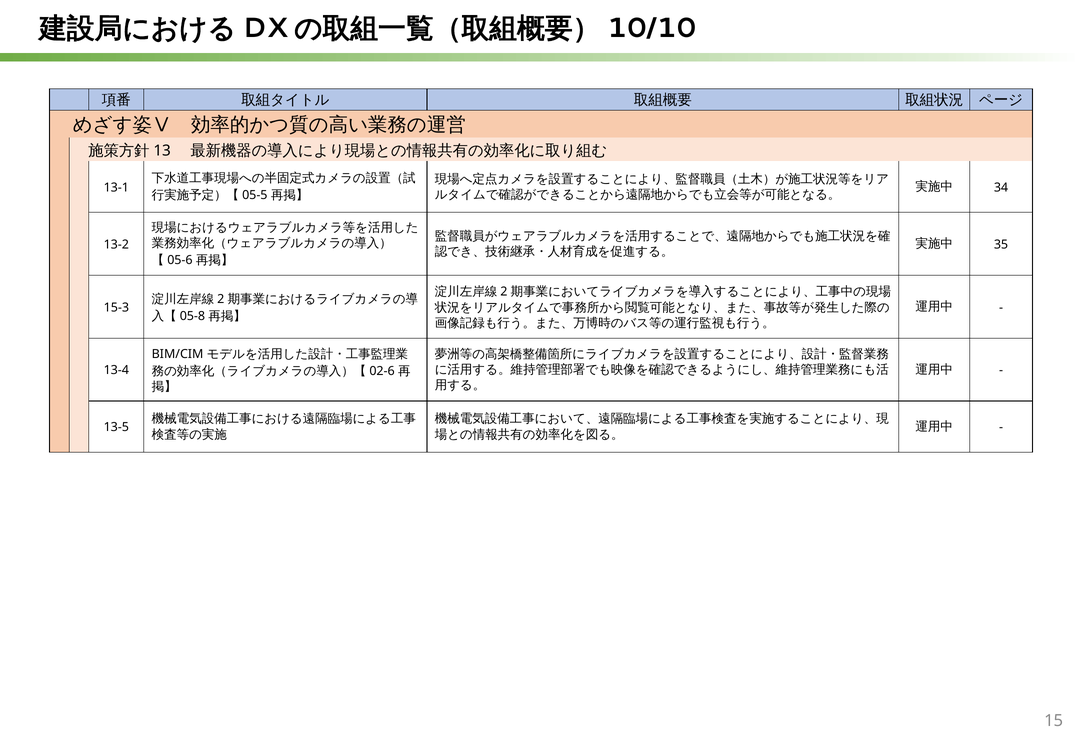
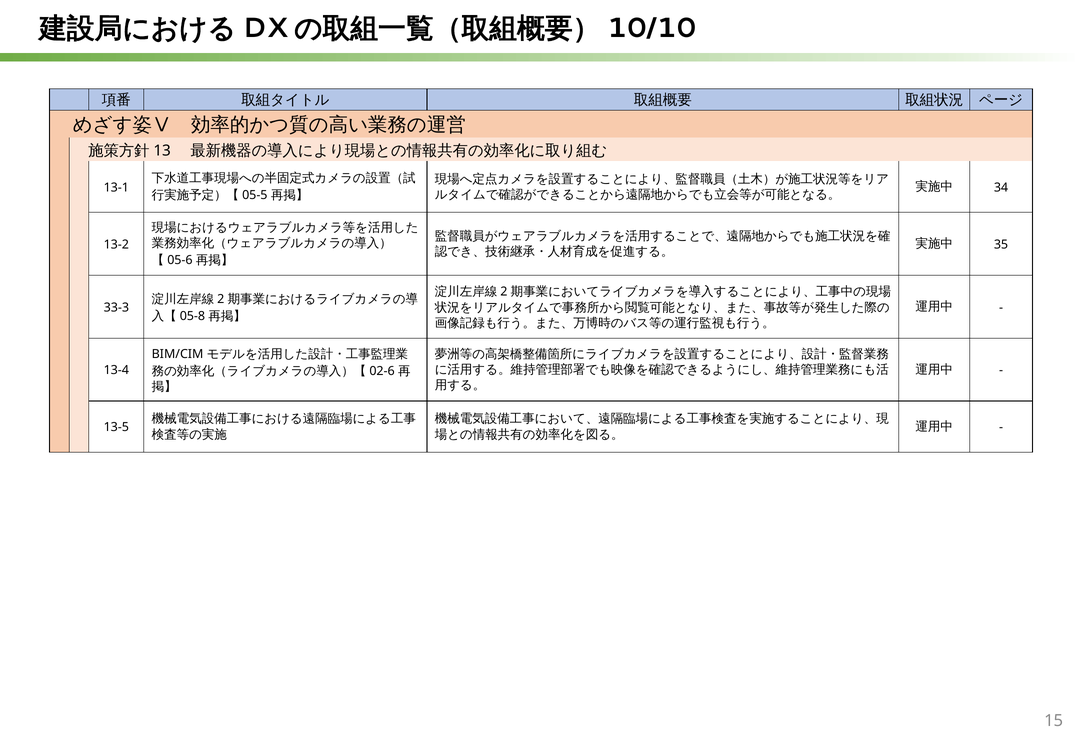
15-3: 15-3 -> 33-3 (116, 307)
